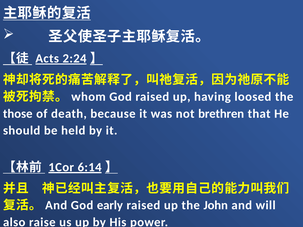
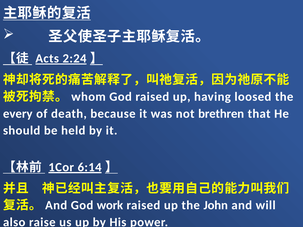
those: those -> every (18, 114)
early: early -> work (110, 206)
